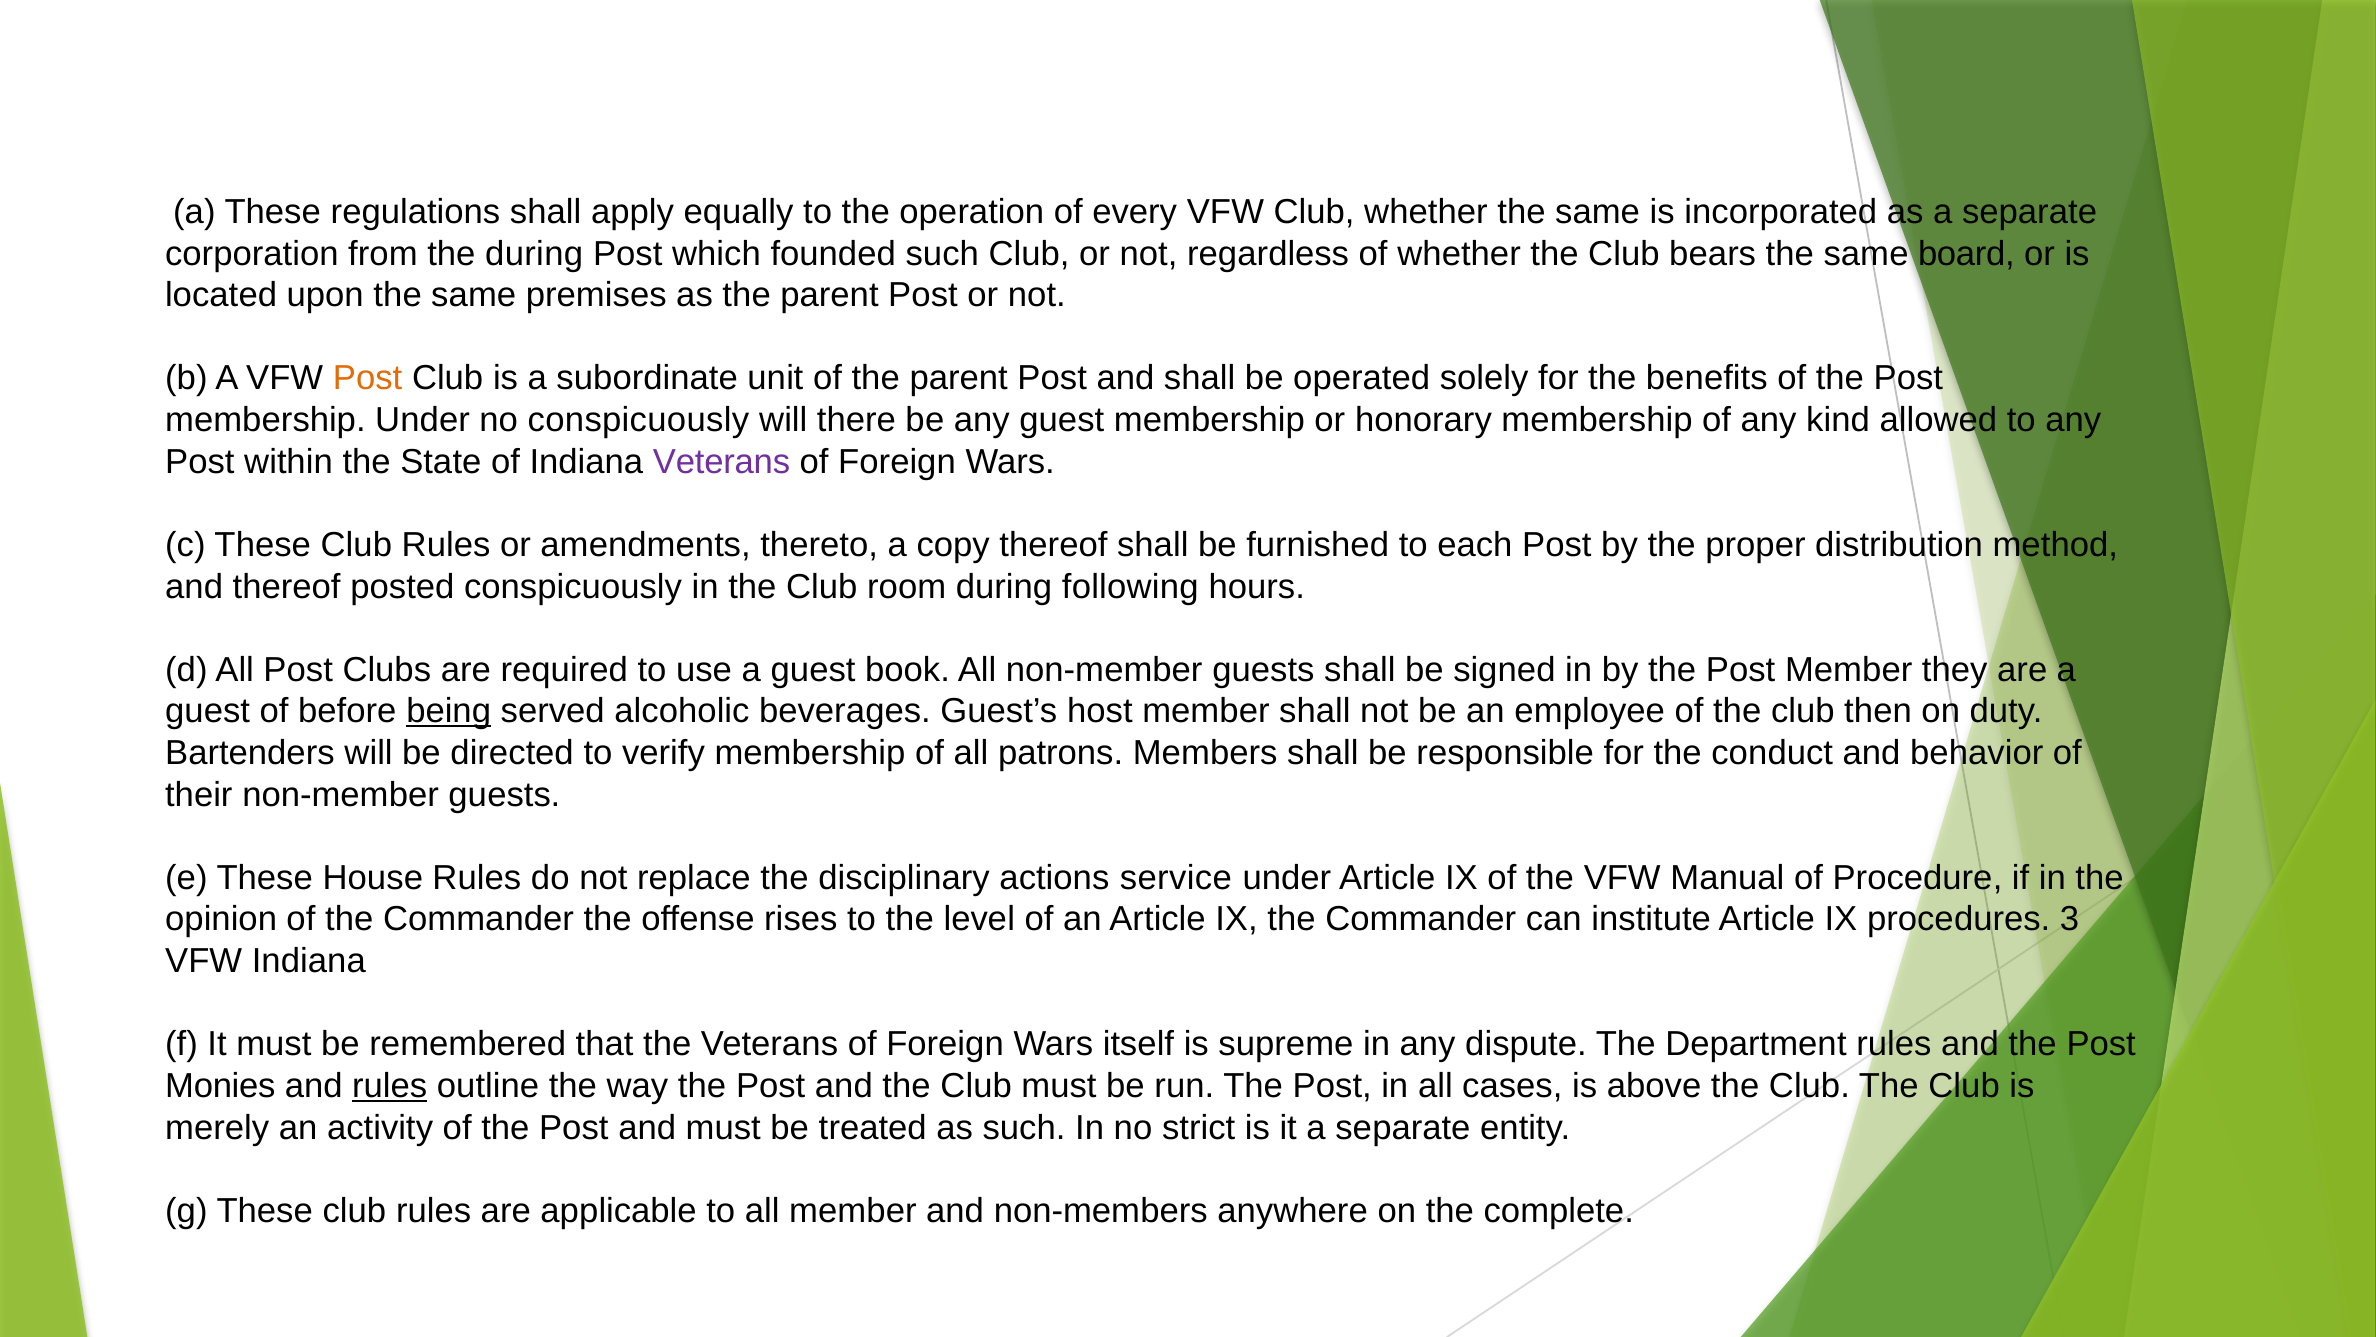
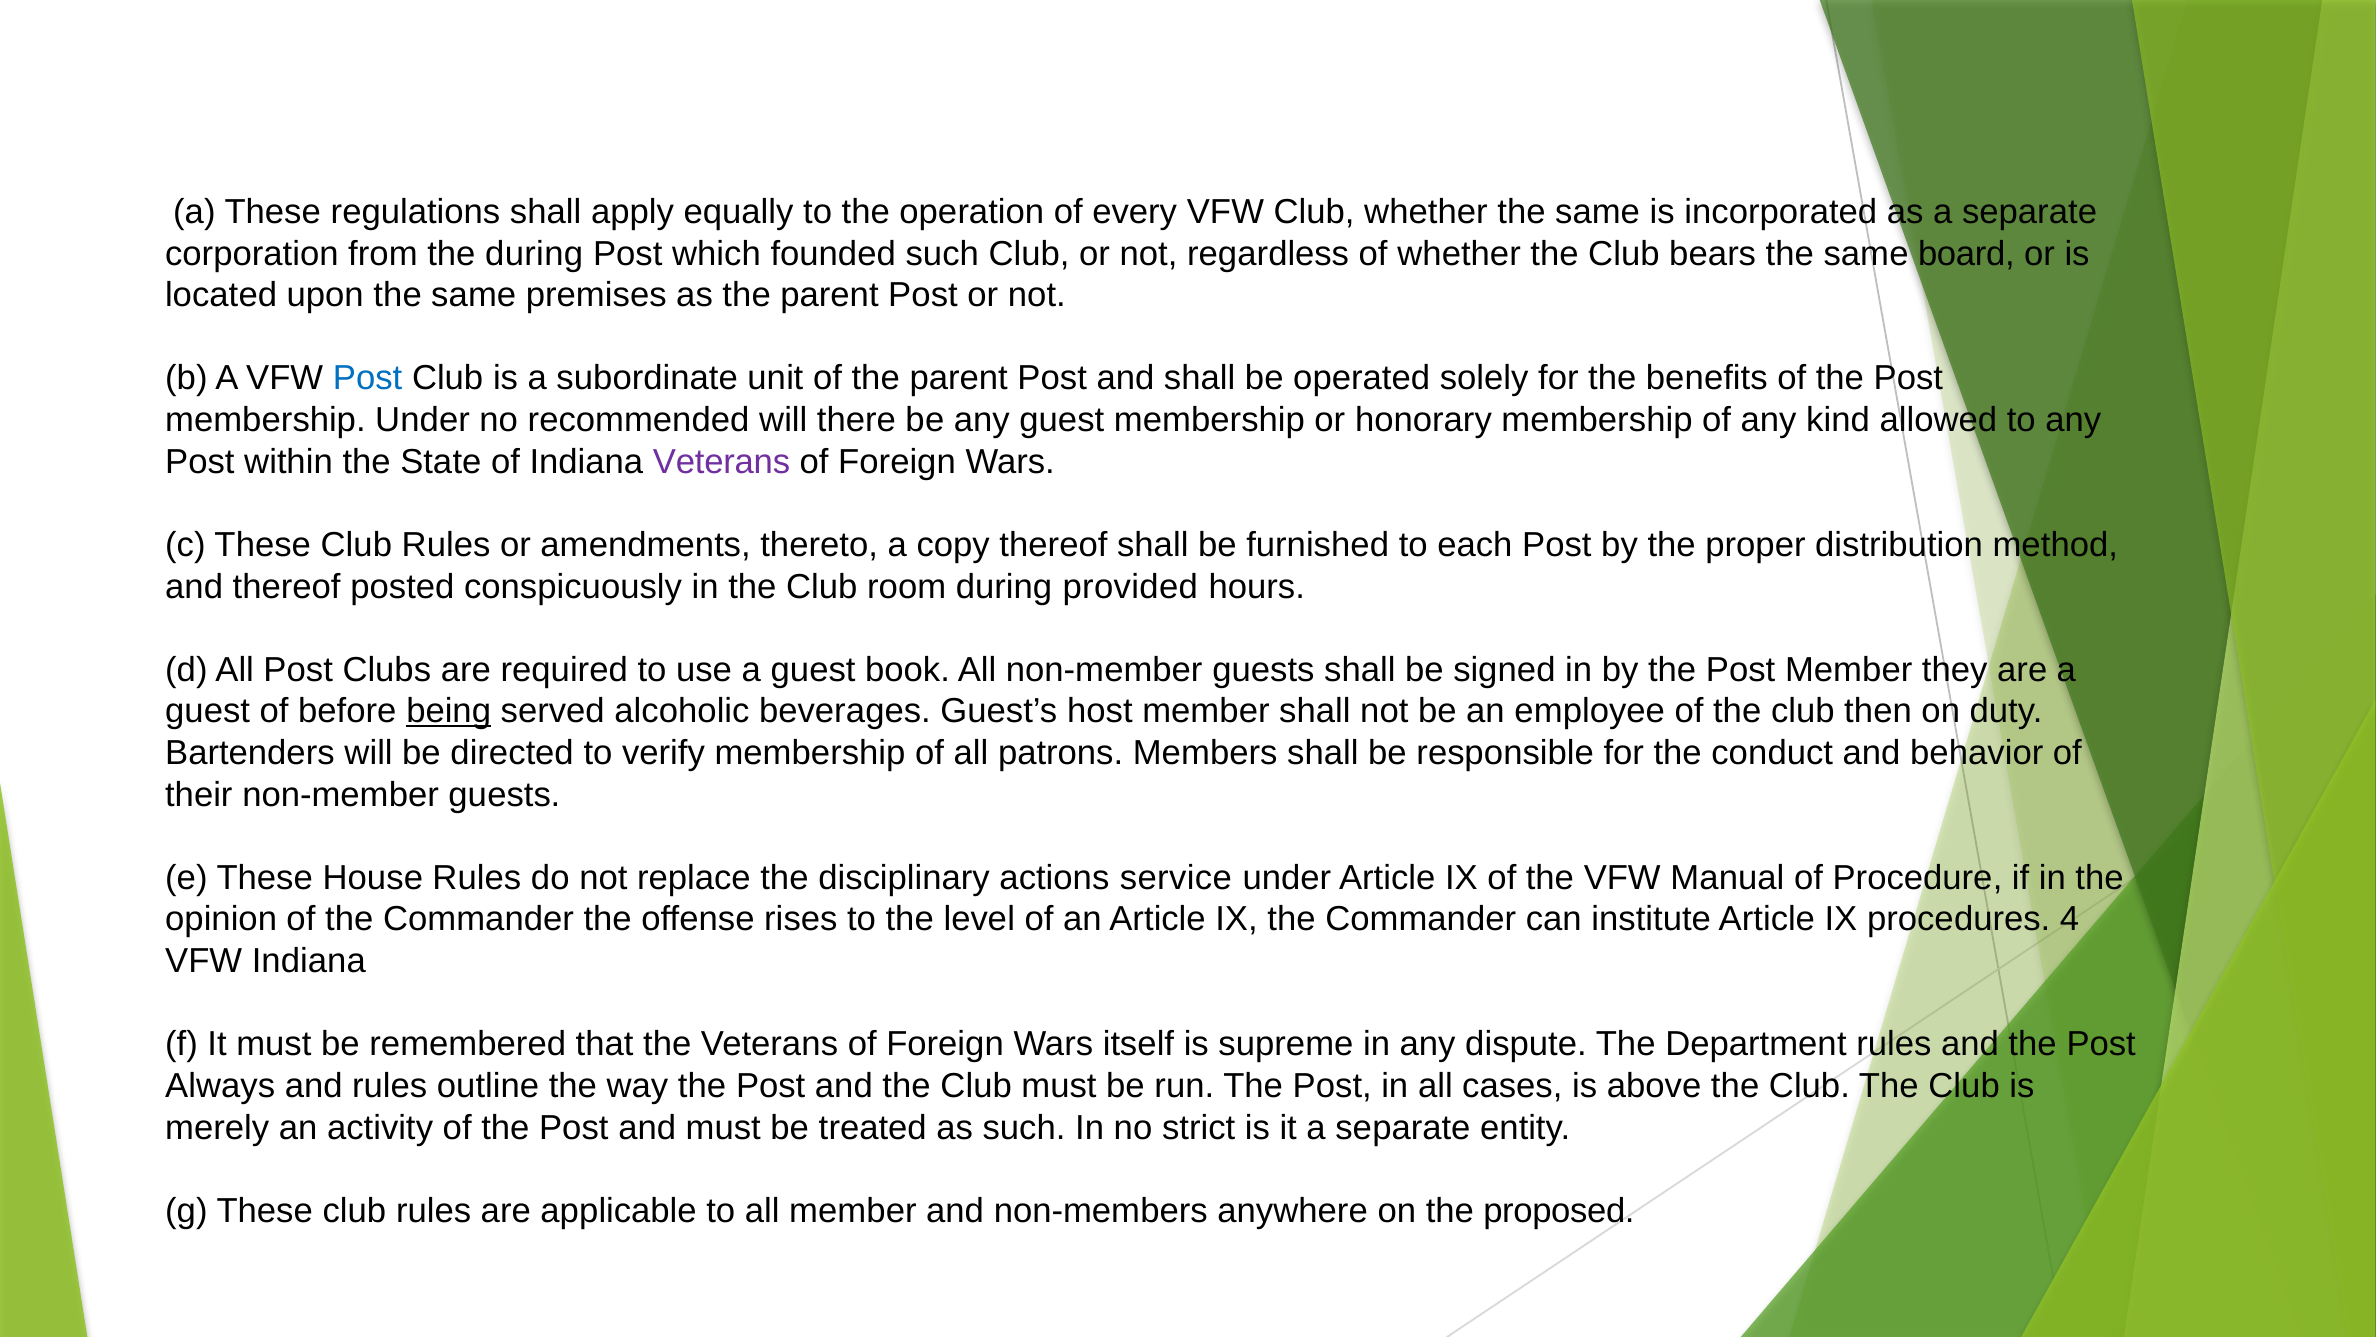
Post colour: orange -> blue (368, 378)
no conspicuously: conspicuously -> recommended (639, 420)
following: following -> provided (1130, 586)
3: 3 -> 4 (2070, 919)
Monies: Monies -> Always (220, 1086)
rules underline: present -> none (390, 1086)
complete: complete -> proposed (1559, 1210)
